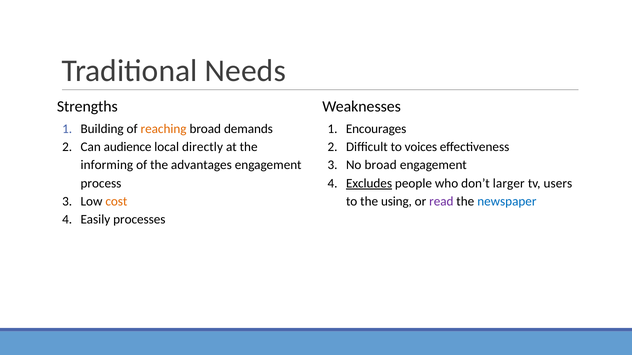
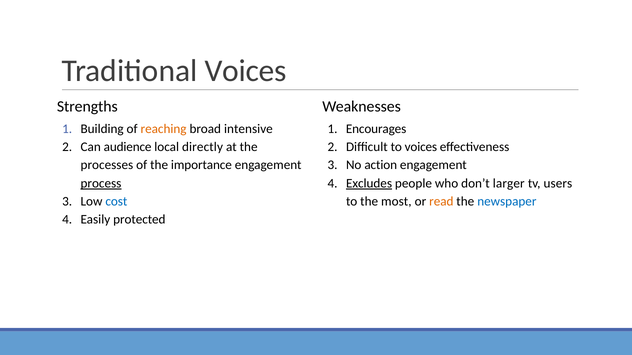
Traditional Needs: Needs -> Voices (246, 71)
demands: demands -> intensive (248, 129)
informing: informing -> processes (107, 165)
advantages: advantages -> importance (201, 165)
No broad: broad -> action (381, 165)
process underline: none -> present (101, 183)
cost colour: orange -> blue (116, 202)
using: using -> most (396, 202)
read colour: purple -> orange (441, 202)
processes: processes -> protected (139, 220)
